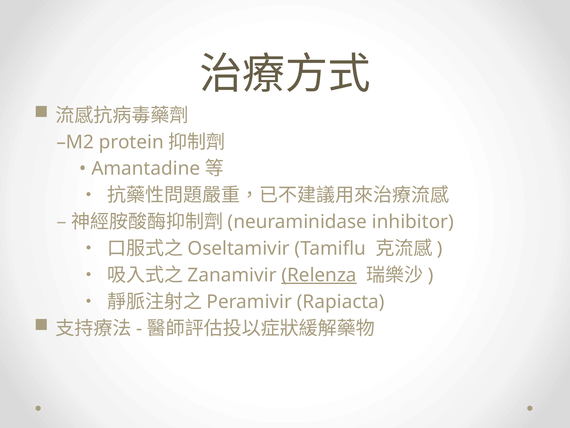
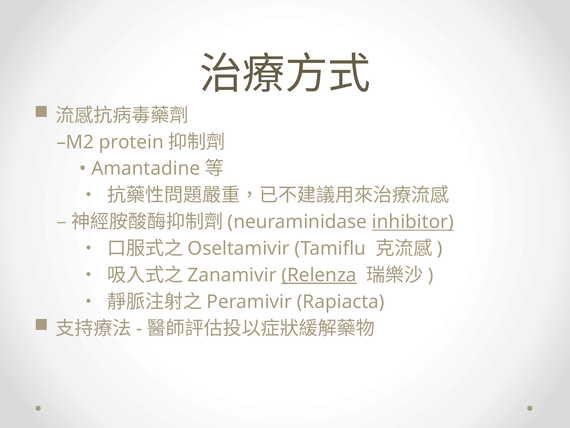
inhibitor underline: none -> present (413, 222)
